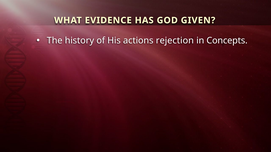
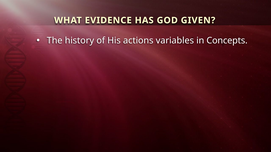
rejection: rejection -> variables (175, 41)
